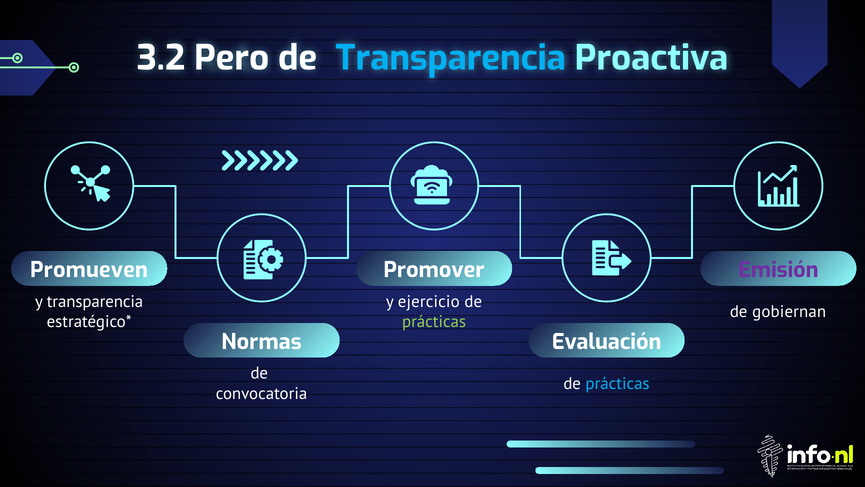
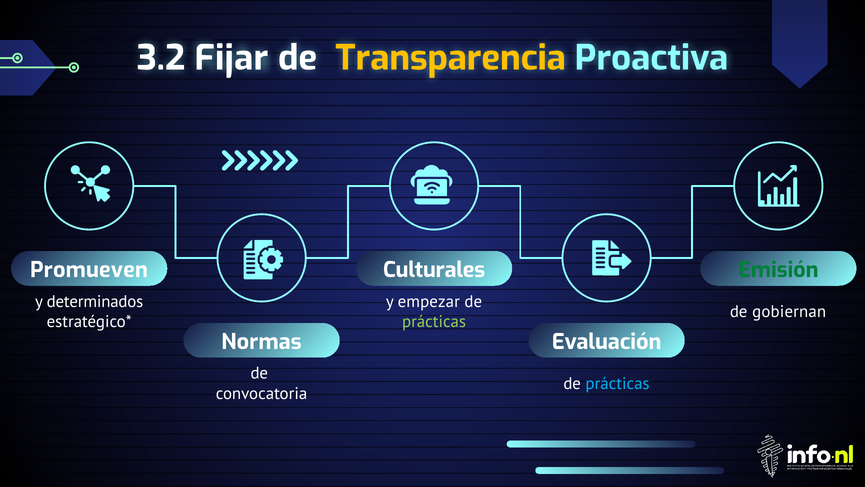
Pero: Pero -> Fijar (231, 58)
Transparencia colour: light blue -> yellow (451, 58)
Promover: Promover -> Culturales (434, 270)
Emisión colour: purple -> green (778, 270)
y transparencia: transparencia -> determinados (95, 301)
ejercicio: ejercicio -> empezar (429, 301)
